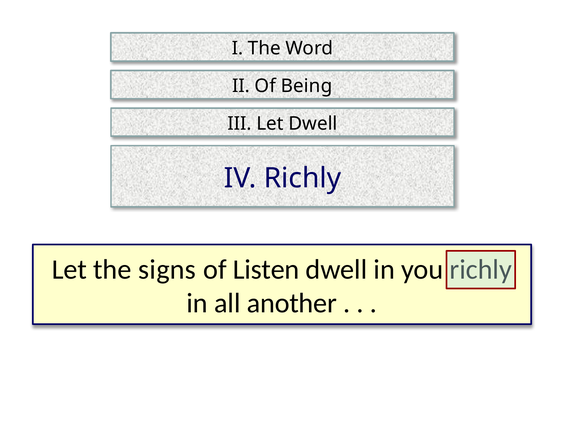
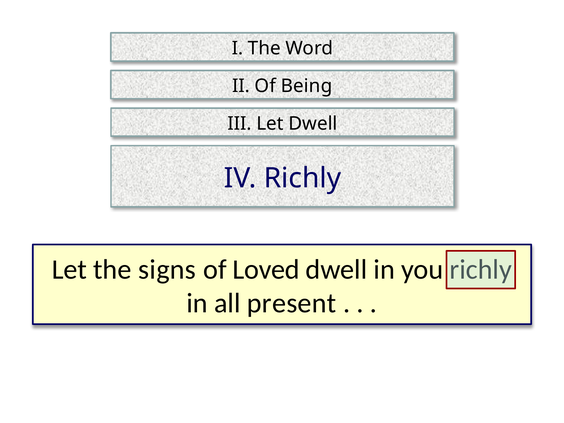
Listen: Listen -> Loved (266, 269)
another: another -> present (292, 303)
